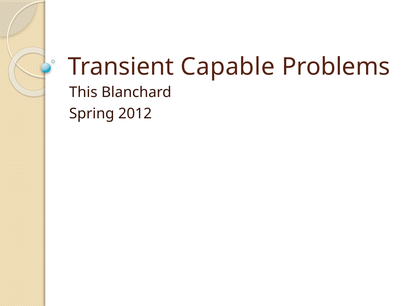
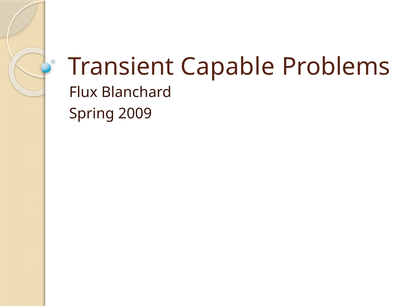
This: This -> Flux (83, 92)
2012: 2012 -> 2009 (135, 113)
